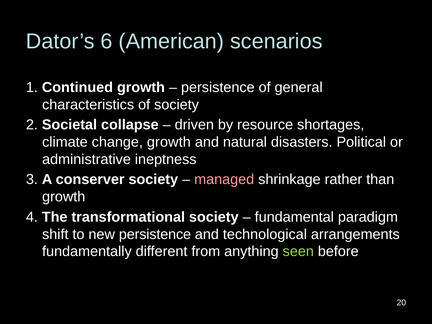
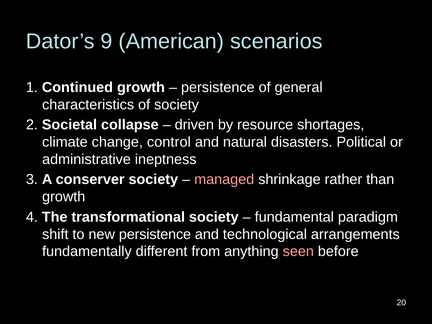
6: 6 -> 9 (107, 41)
change growth: growth -> control (169, 142)
seen colour: light green -> pink (298, 252)
